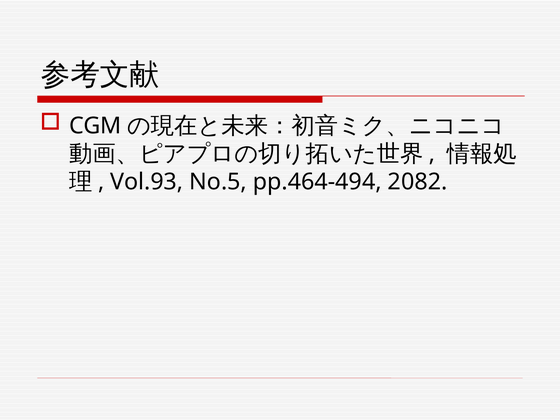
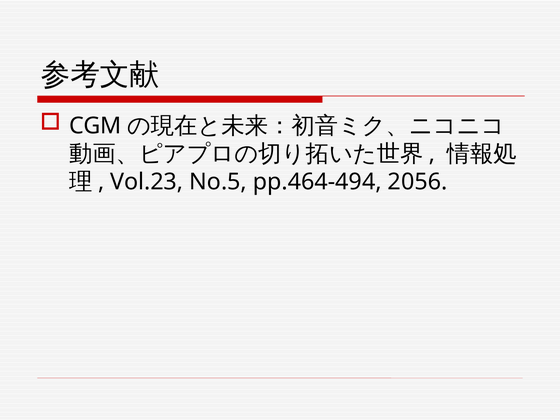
Vol.93: Vol.93 -> Vol.23 (147, 182)
2082: 2082 -> 2056 (417, 182)
